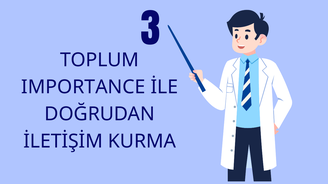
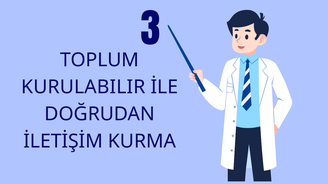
IMPORTANCE: IMPORTANCE -> KURULABILIR (83, 87)
